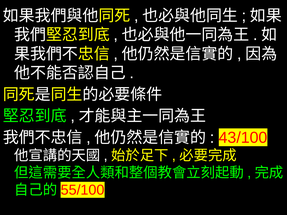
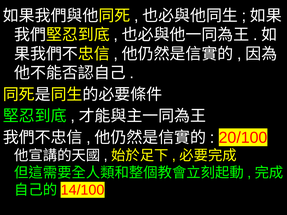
43/100: 43/100 -> 20/100 (243, 138)
55/100: 55/100 -> 14/100 (83, 190)
